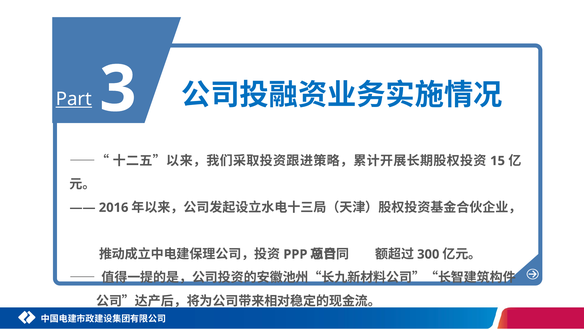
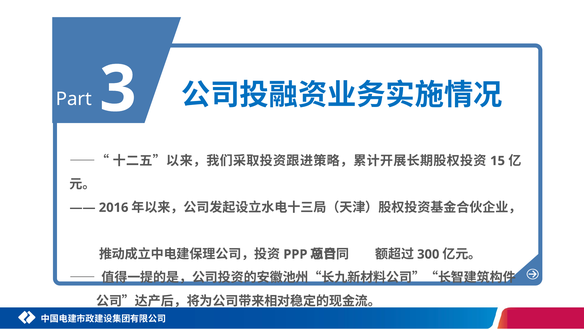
Part underline: present -> none (74, 99)
